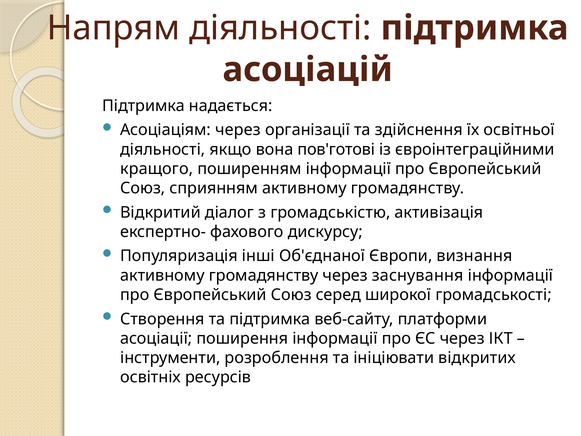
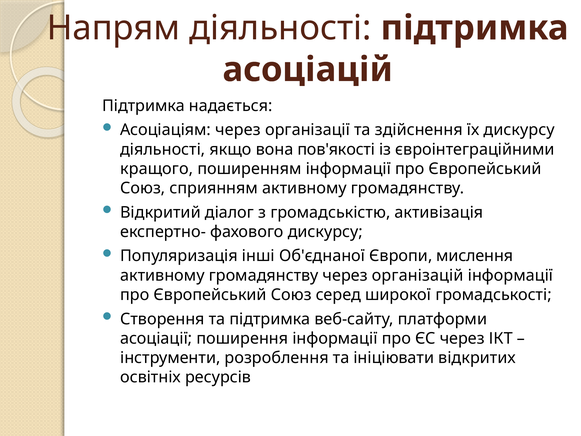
їх освітньої: освітньої -> дискурсу (519, 130)
пов'готові: пов'готові -> пов'якості (336, 149)
визнання: визнання -> мислення (475, 256)
заснування: заснування -> організацій (418, 275)
